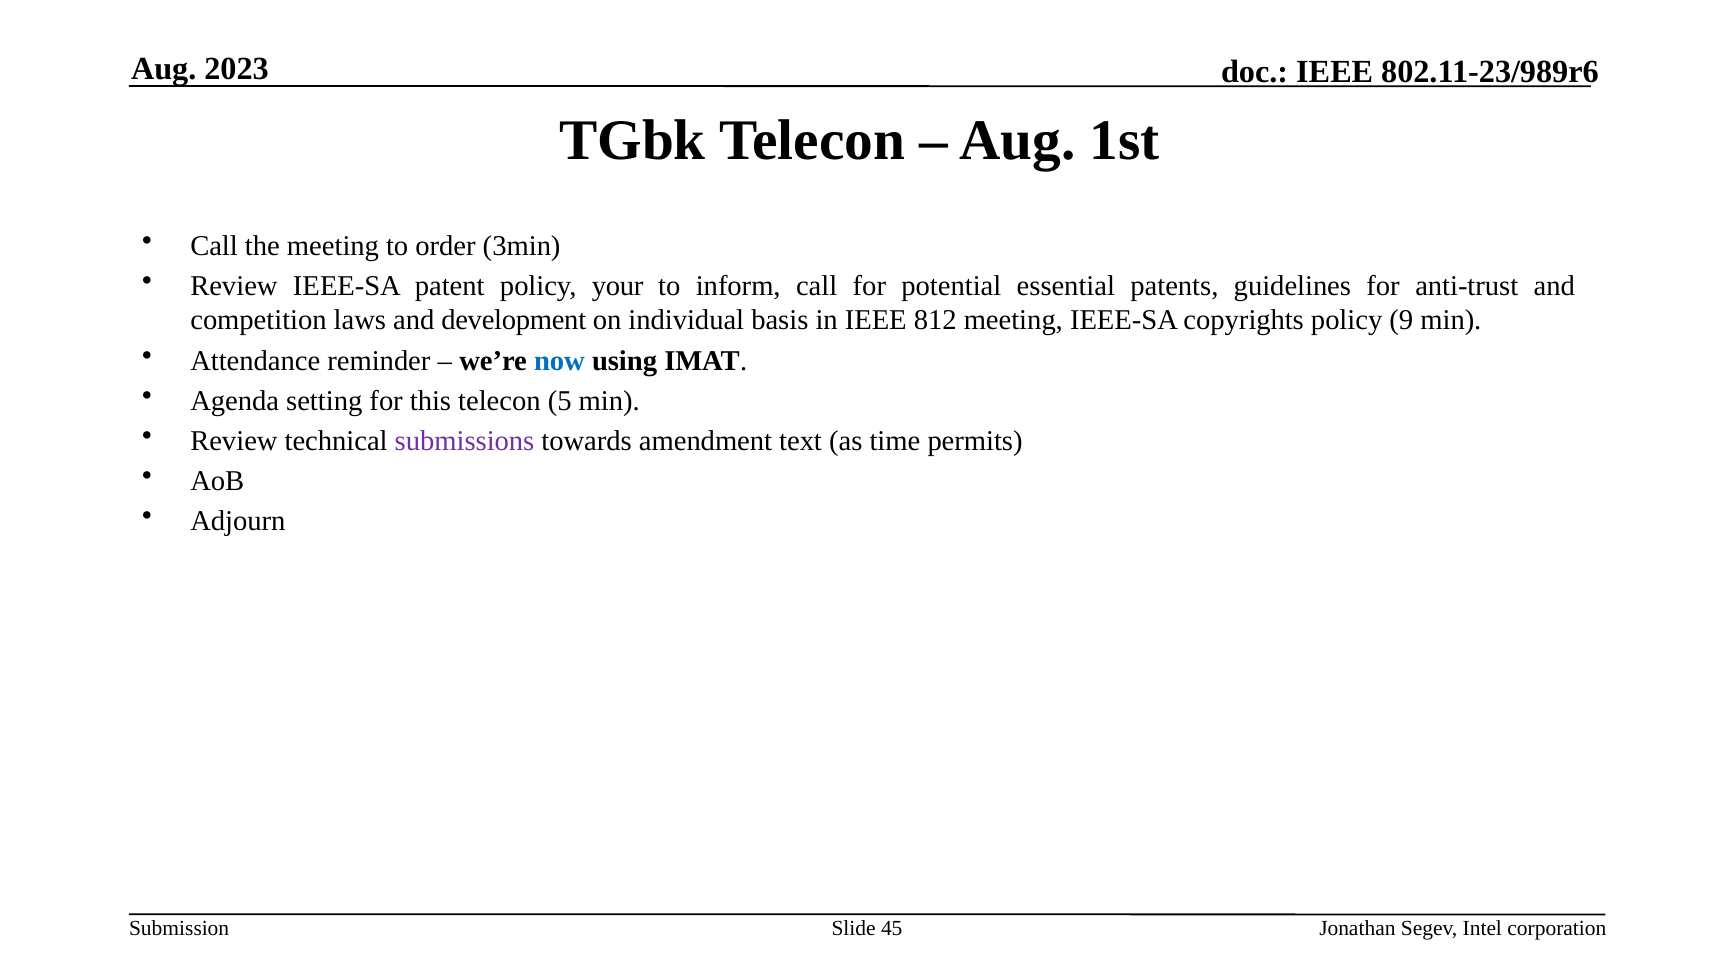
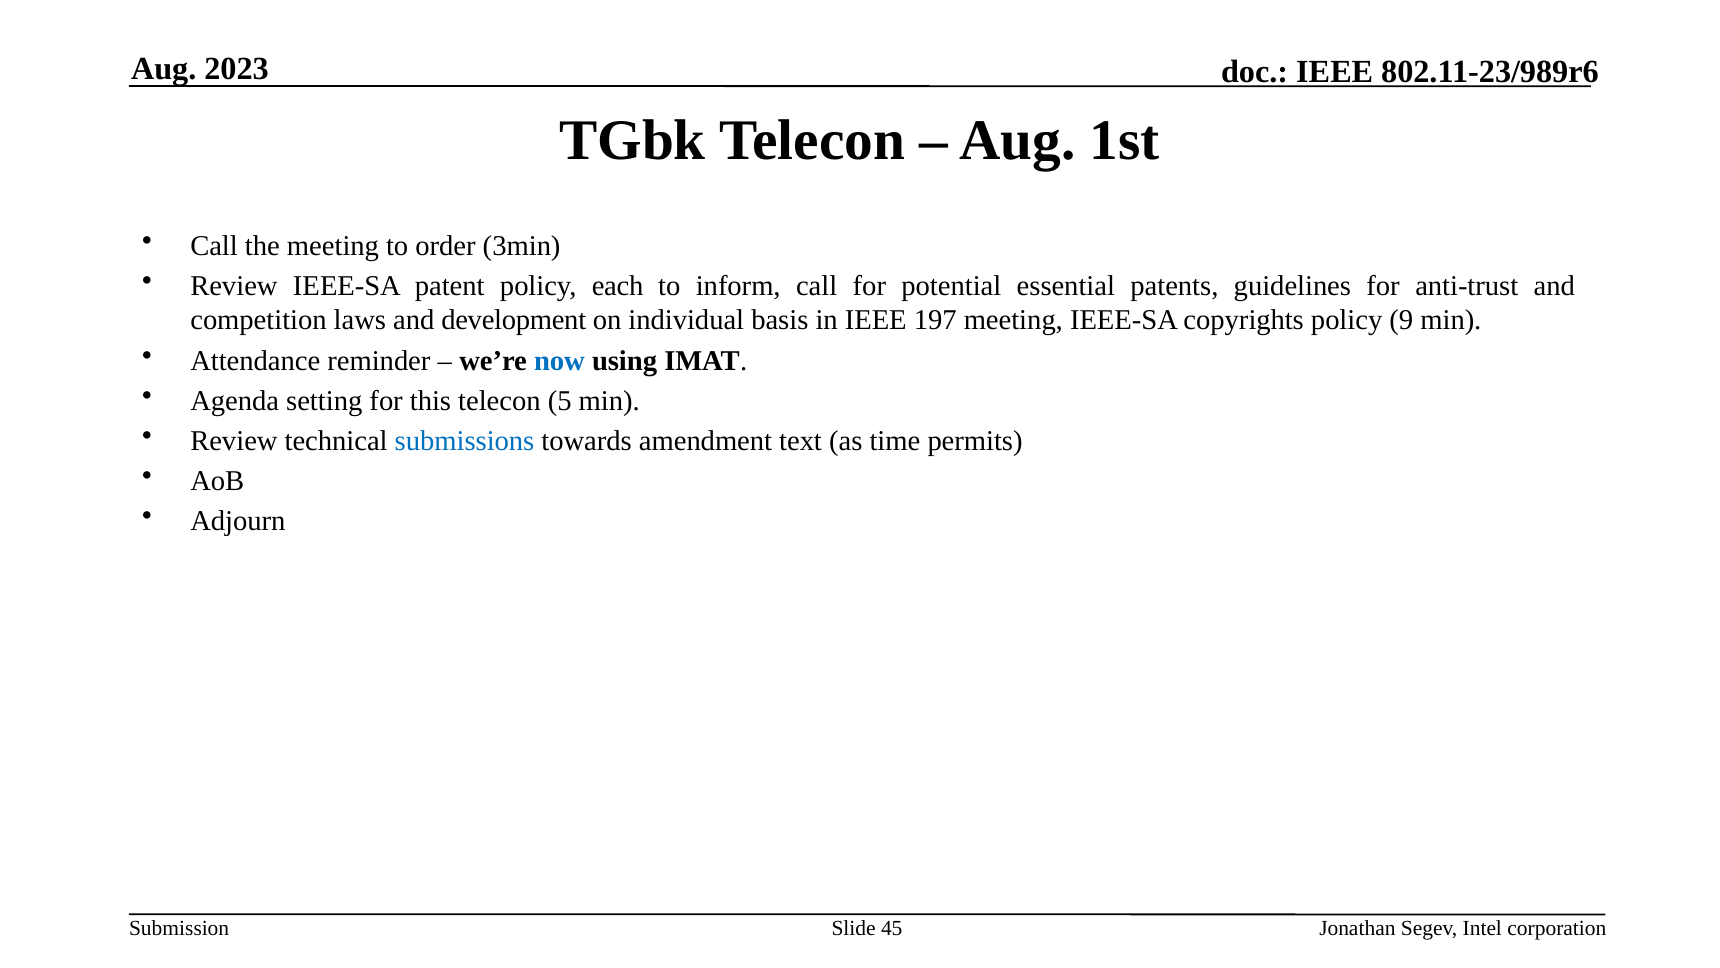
your: your -> each (618, 286)
812: 812 -> 197 (935, 320)
submissions colour: purple -> blue (465, 441)
